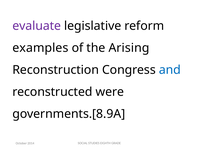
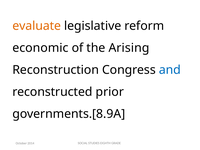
evaluate colour: purple -> orange (37, 26)
examples: examples -> economic (40, 48)
were: were -> prior (110, 92)
